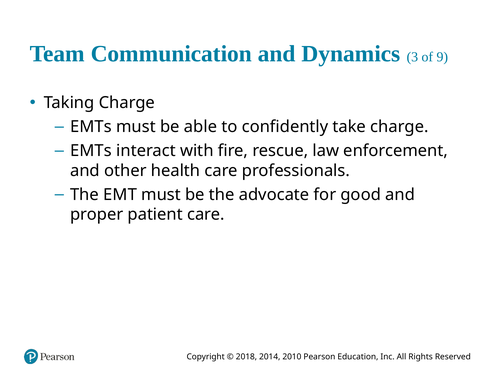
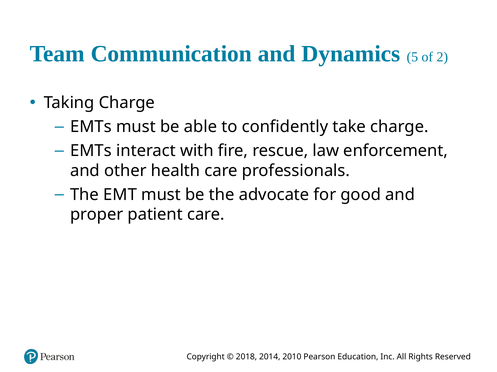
3: 3 -> 5 (412, 57)
9: 9 -> 2 (442, 57)
